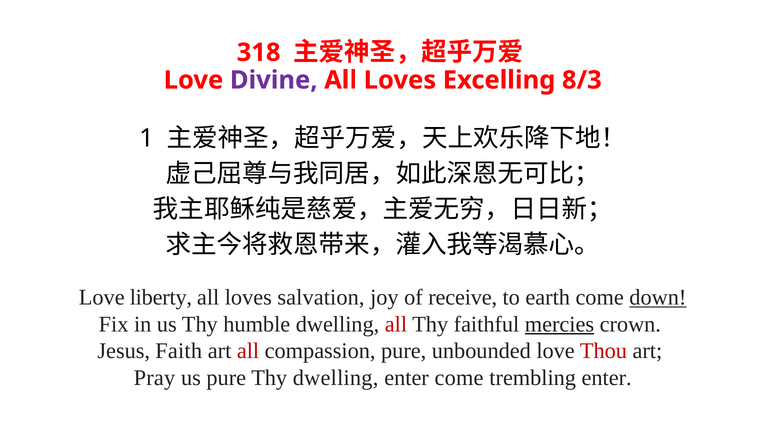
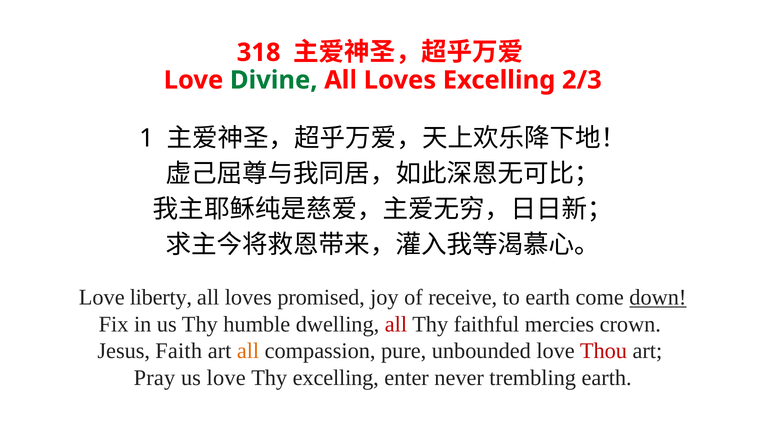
Divine colour: purple -> green (274, 80)
8/3: 8/3 -> 2/3 (582, 80)
salvation: salvation -> promised (321, 297)
mercies underline: present -> none (559, 324)
all colour: red -> orange (248, 351)
us pure: pure -> love (226, 378)
Thy dwelling: dwelling -> excelling (336, 378)
enter come: come -> never (459, 378)
trembling enter: enter -> earth (607, 378)
